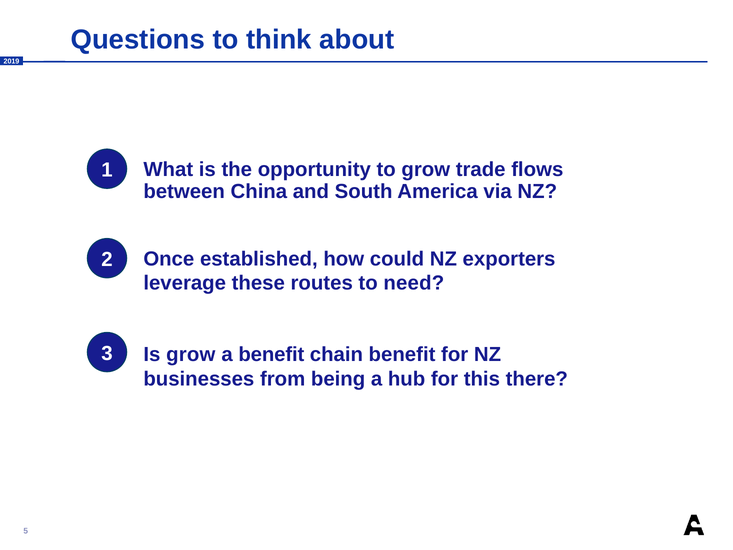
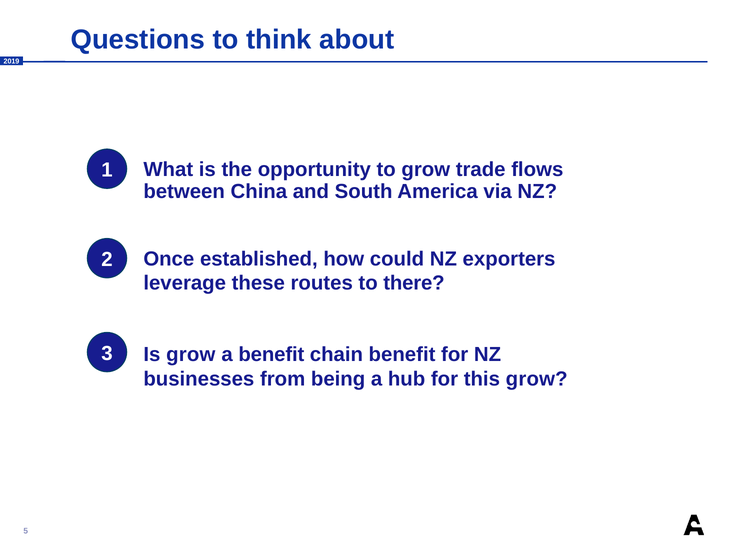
need: need -> there (414, 283)
this there: there -> grow (537, 379)
